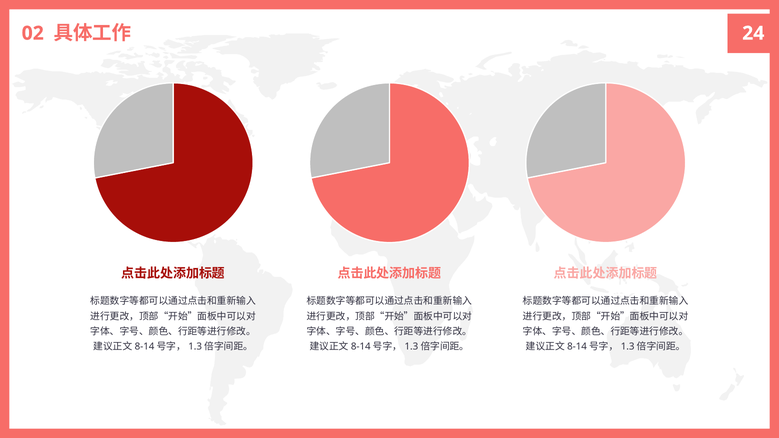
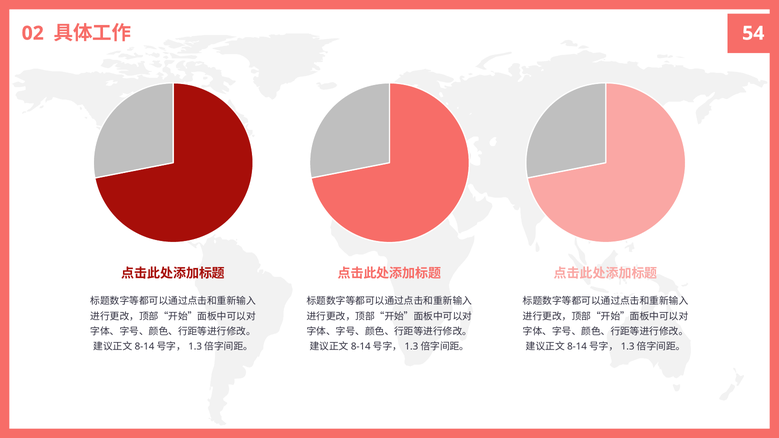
24: 24 -> 54 (753, 33)
